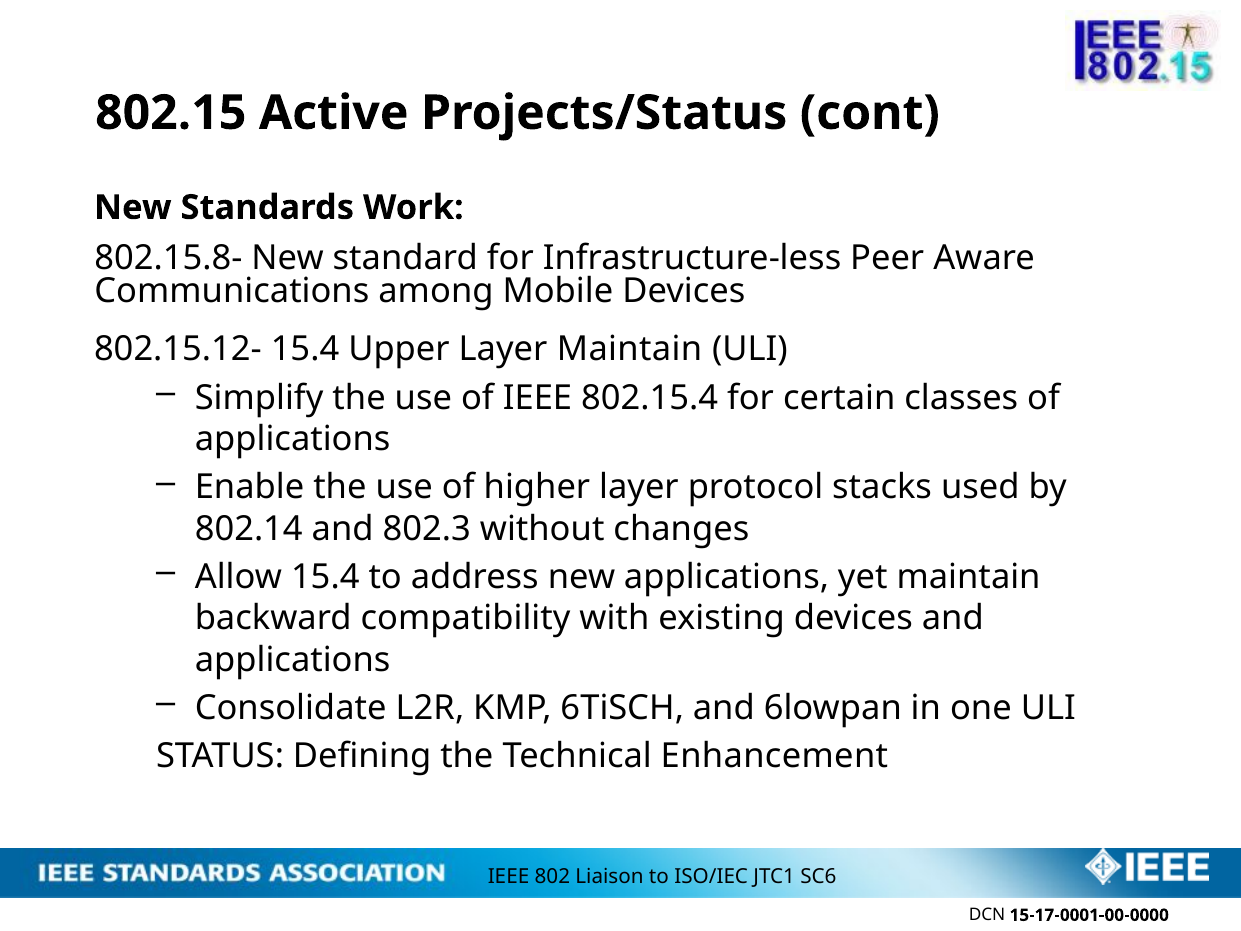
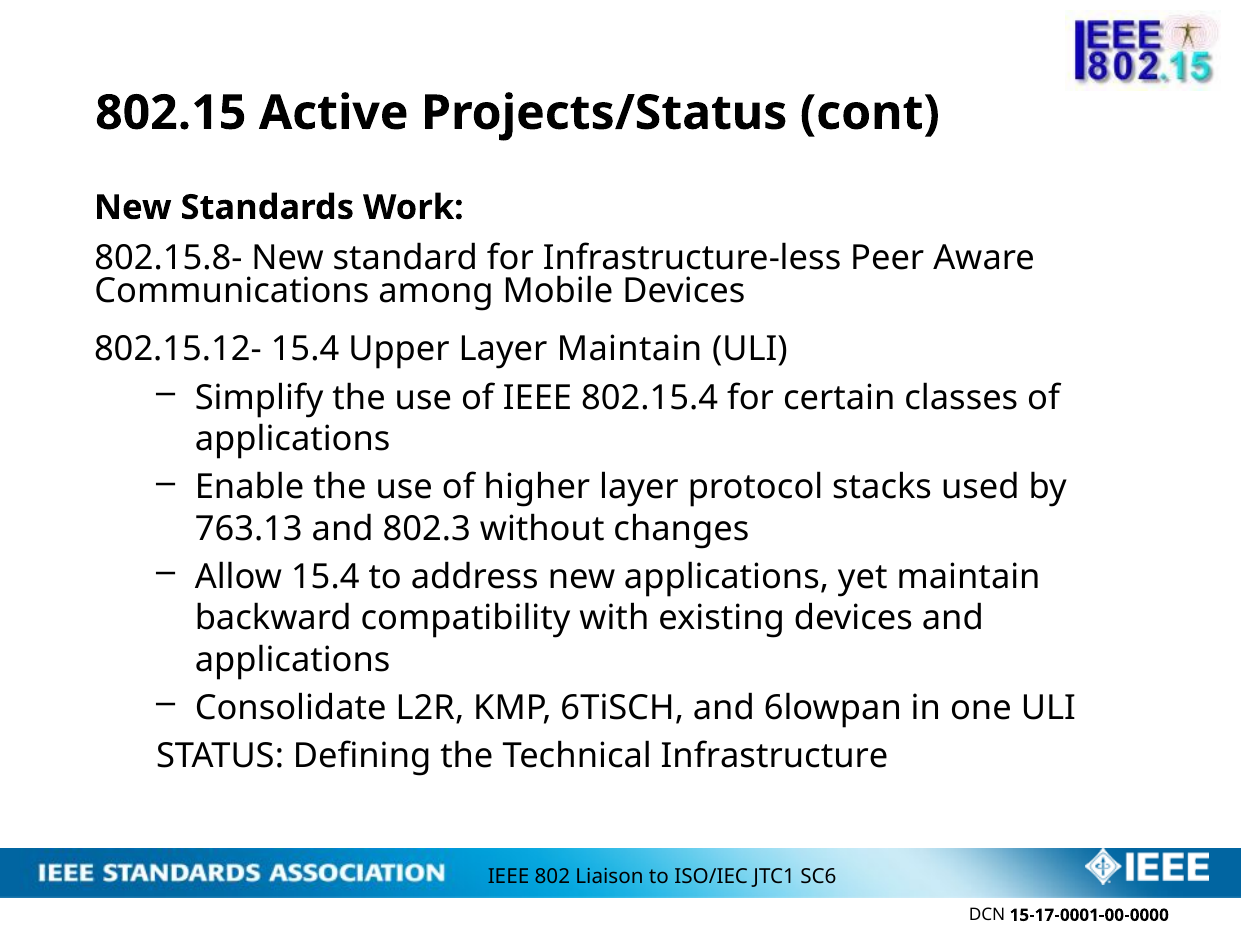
802.14: 802.14 -> 763.13 (249, 529)
Enhancement: Enhancement -> Infrastructure (775, 756)
